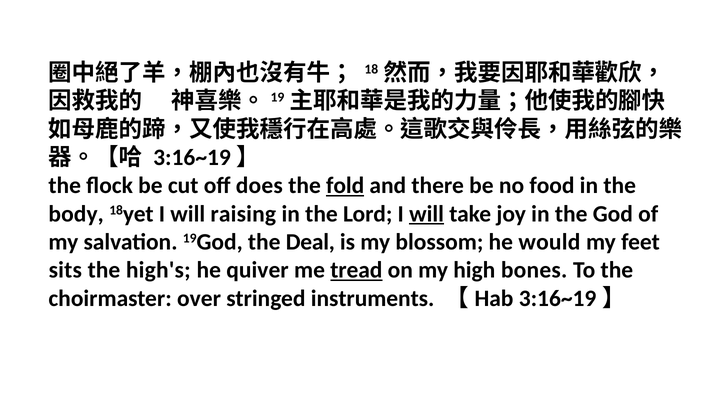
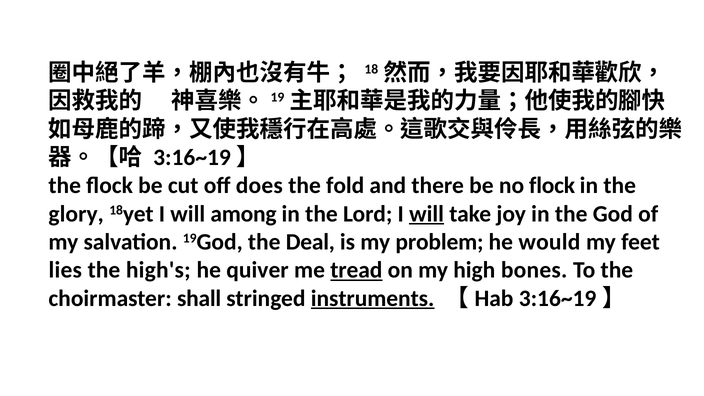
fold underline: present -> none (345, 186)
no food: food -> flock (552, 186)
body: body -> glory (76, 214)
raising: raising -> among (243, 214)
blossom: blossom -> problem (439, 242)
sits: sits -> lies (65, 270)
over: over -> shall (199, 298)
instruments underline: none -> present (373, 298)
